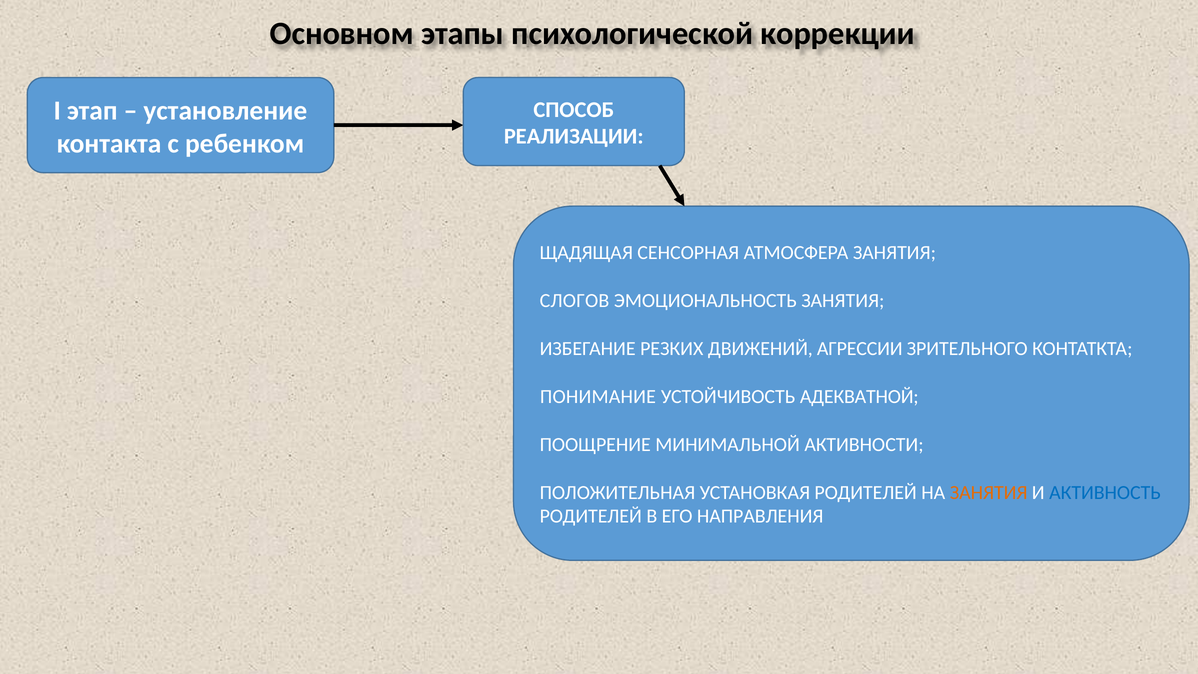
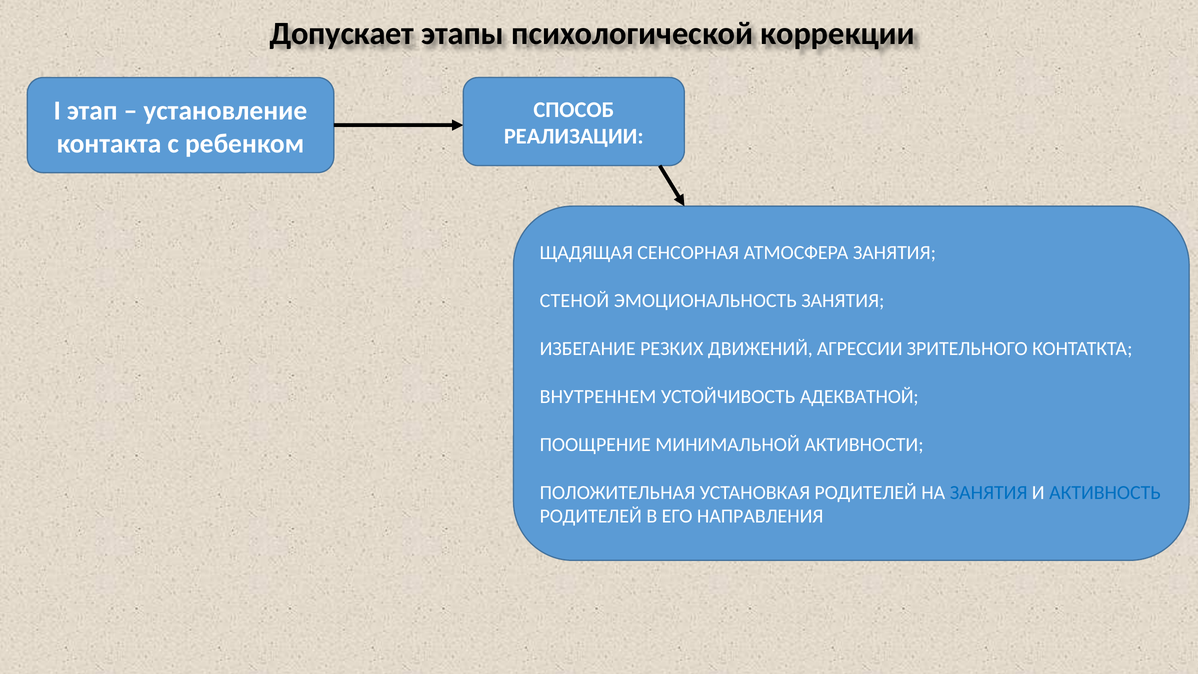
Основном: Основном -> Допускает (342, 34)
СЛОГОВ: СЛОГОВ -> СТЕНОЙ (574, 301)
ПОНИМАНИЕ: ПОНИМАНИЕ -> ВНУТРЕННЕМ (598, 397)
ЗАНЯТИЯ colour: orange -> blue (989, 492)
